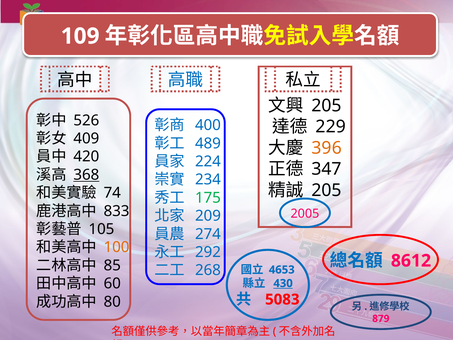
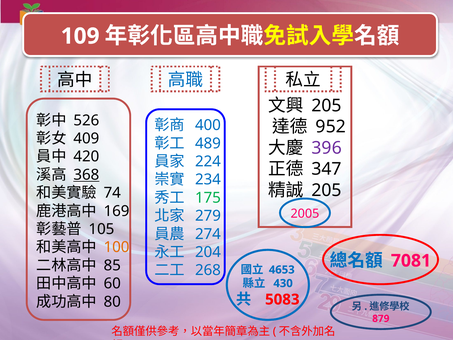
229: 229 -> 952 (331, 127)
396 colour: orange -> purple (327, 148)
833: 833 -> 169 (117, 211)
209: 209 -> 279 (208, 216)
292: 292 -> 204 (208, 252)
8612: 8612 -> 7081 (411, 261)
430 underline: present -> none (283, 283)
